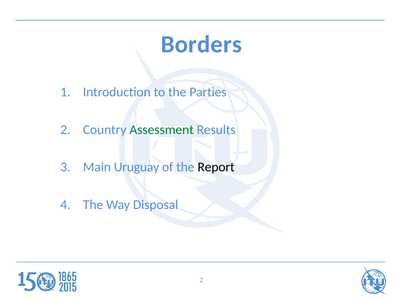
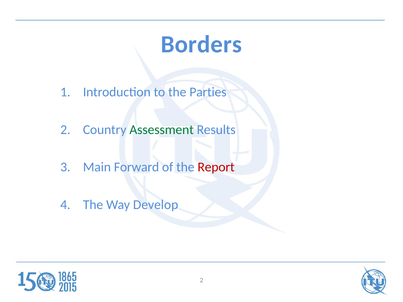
Uruguay: Uruguay -> Forward (137, 167)
Report colour: black -> red (216, 167)
Disposal: Disposal -> Develop (156, 205)
